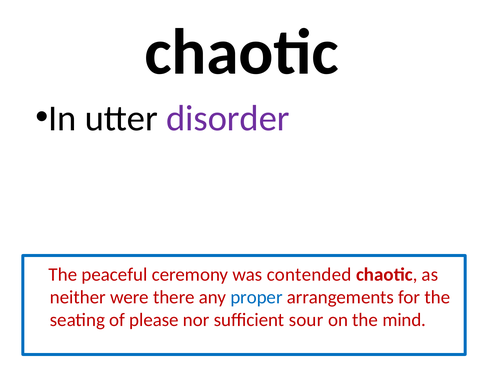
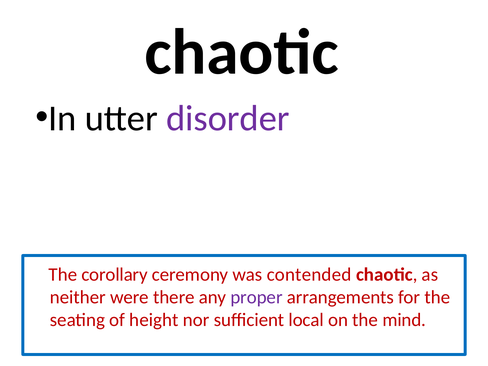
peaceful: peaceful -> corollary (115, 274)
proper colour: blue -> purple (256, 297)
please: please -> height (154, 320)
sour: sour -> local (306, 320)
